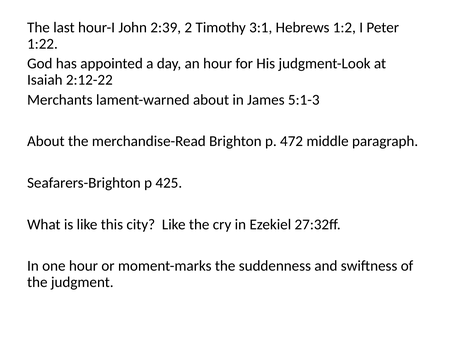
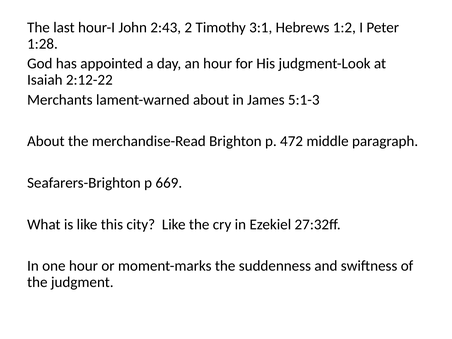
2:39: 2:39 -> 2:43 (166, 27)
1:22: 1:22 -> 1:28 (42, 44)
425: 425 -> 669 (169, 183)
